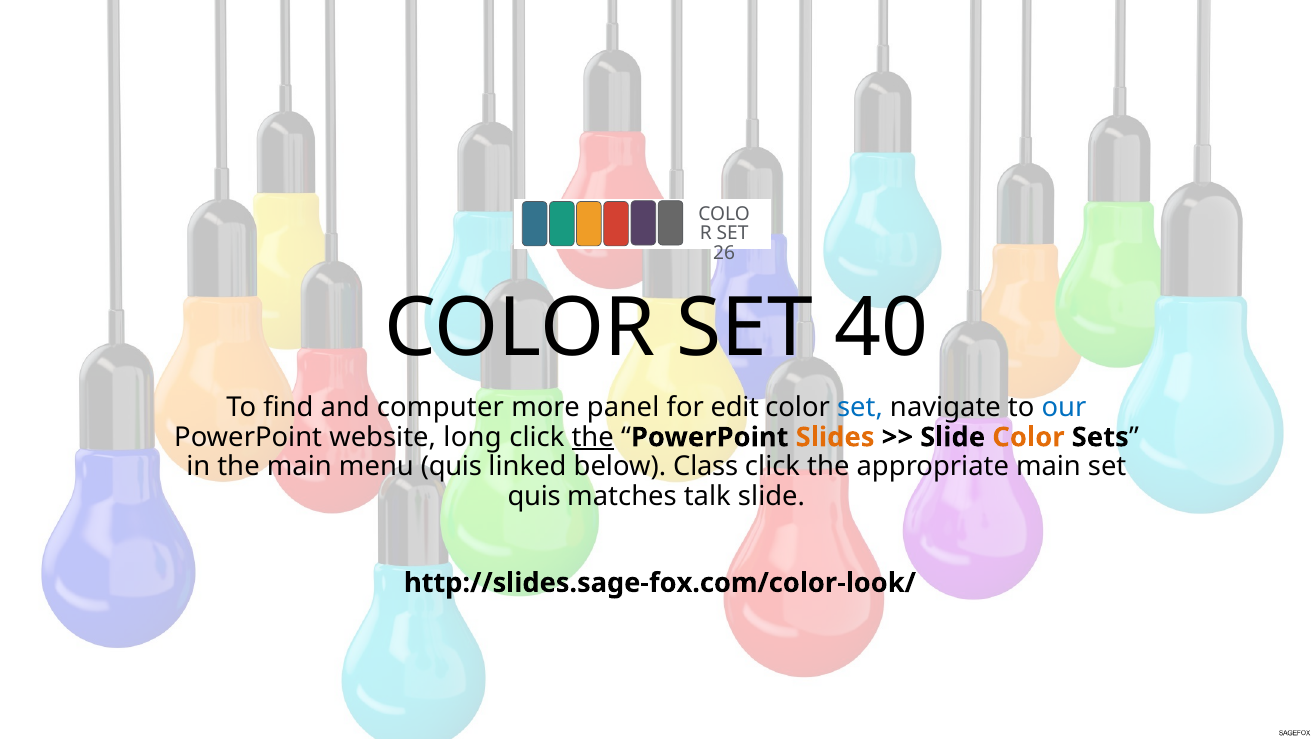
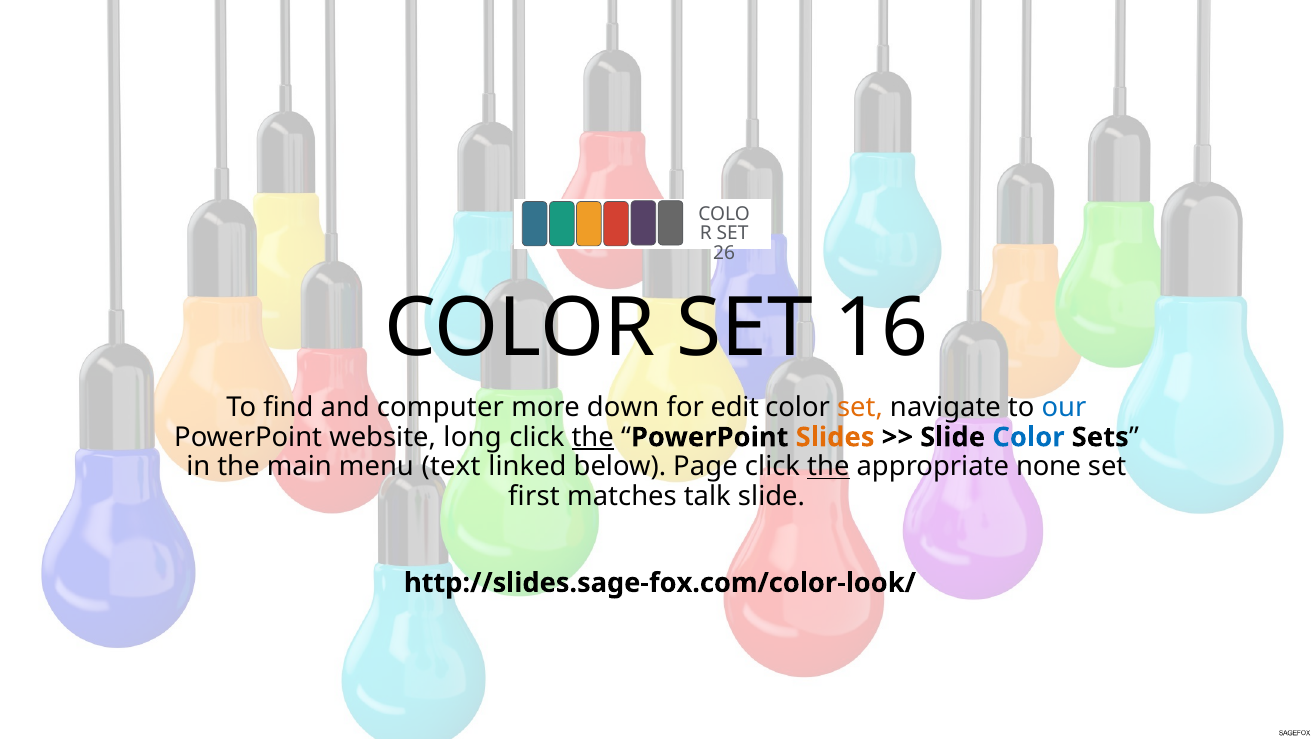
40: 40 -> 16 (881, 328)
panel: panel -> down (623, 407)
set colour: blue -> orange (860, 407)
Color colour: orange -> blue (1028, 437)
menu quis: quis -> text (451, 467)
Class: Class -> Page (706, 467)
the underline: none -> present (828, 467)
appropriate main: main -> none (1049, 467)
quis: quis -> first (534, 496)
